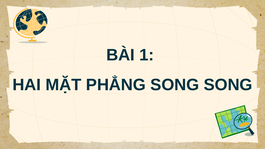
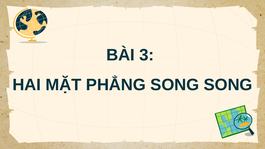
1: 1 -> 3 (147, 55)
